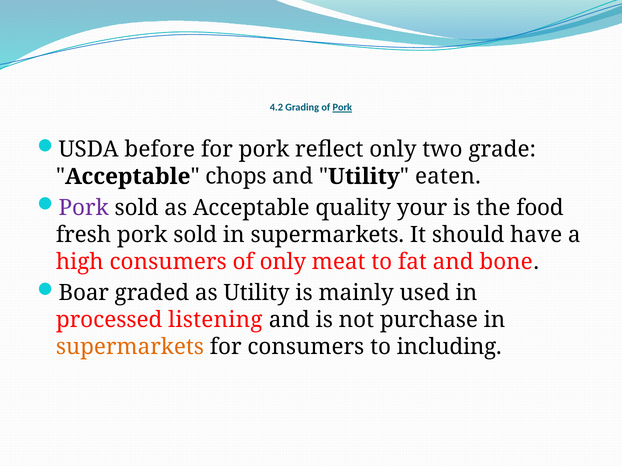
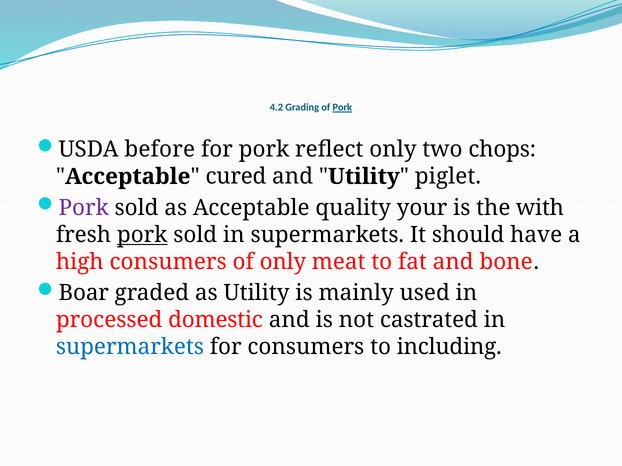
grade: grade -> chops (502, 150)
chops: chops -> cured (236, 177)
eaten: eaten -> piglet (448, 177)
food: food -> with (540, 208)
pork underline: none -> present (142, 235)
listening: listening -> domestic (216, 320)
purchase: purchase -> castrated (429, 320)
supermarkets colour: orange -> blue (130, 347)
